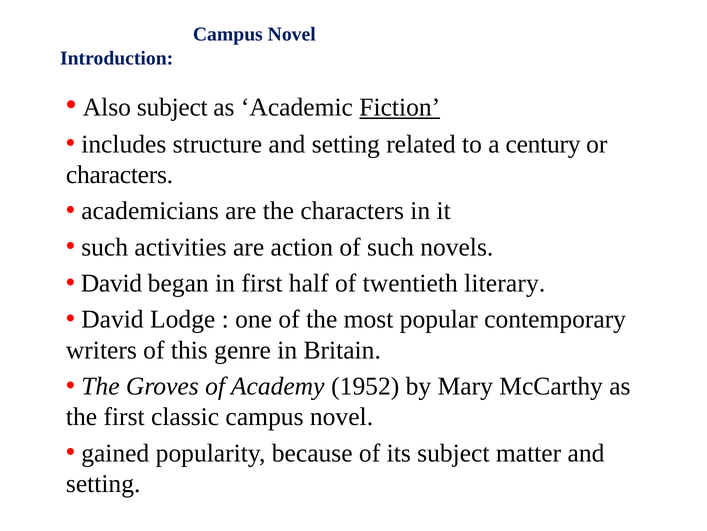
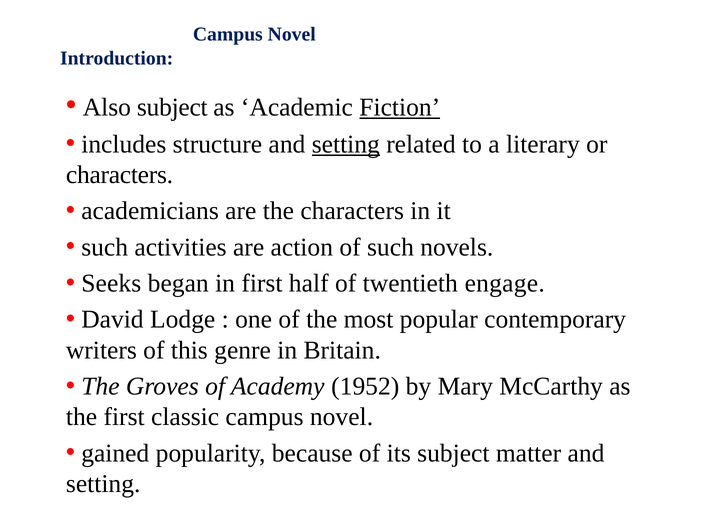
setting underline: none -> present (346, 144)
century: century -> literary (543, 144)
David: David -> Seeks (111, 283)
literary: literary -> engage (505, 283)
